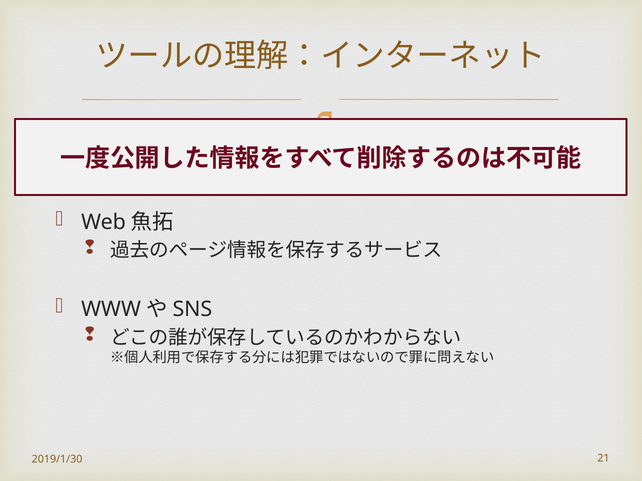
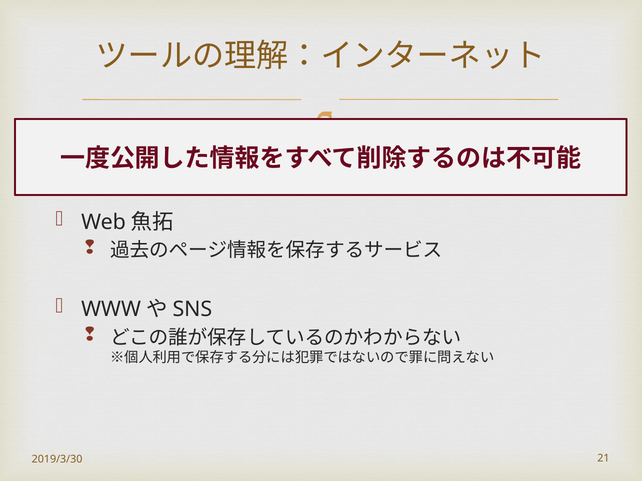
2019/1/30: 2019/1/30 -> 2019/3/30 (57, 459)
